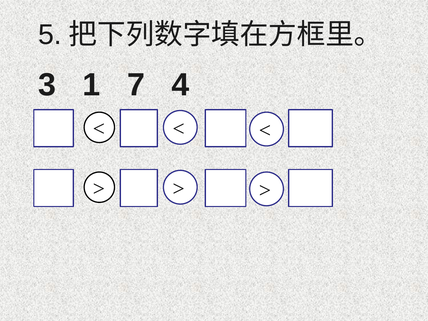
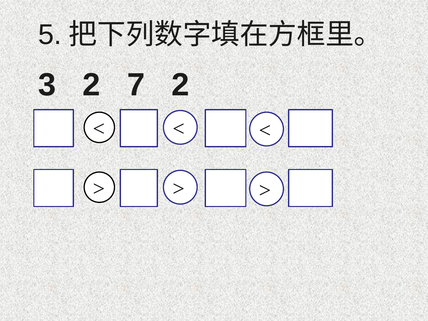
3 1: 1 -> 2 (91, 85)
7 4: 4 -> 2 (180, 85)
